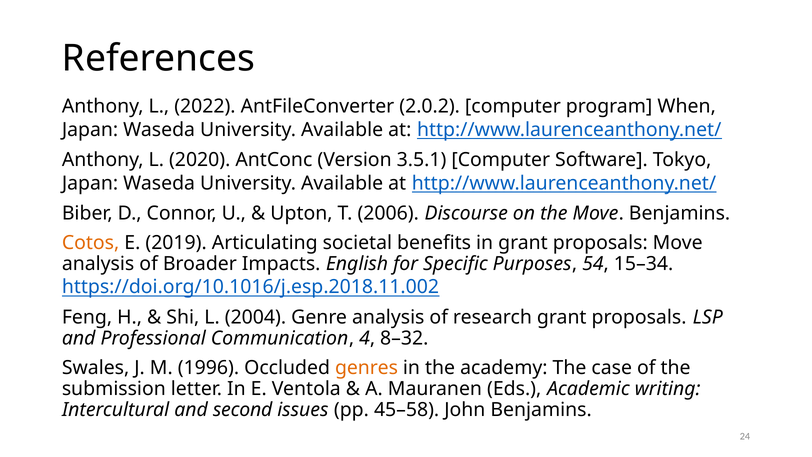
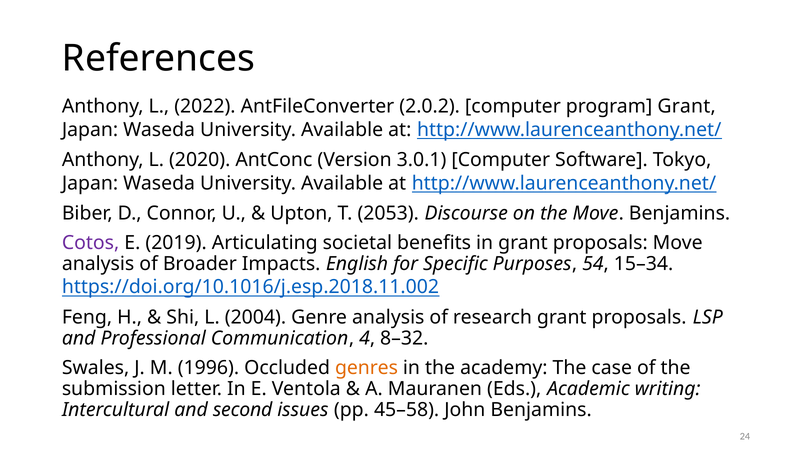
program When: When -> Grant (687, 106)
3.5.1: 3.5.1 -> 3.0.1 (422, 160)
2006: 2006 -> 2053 (388, 213)
Cotos colour: orange -> purple (91, 243)
